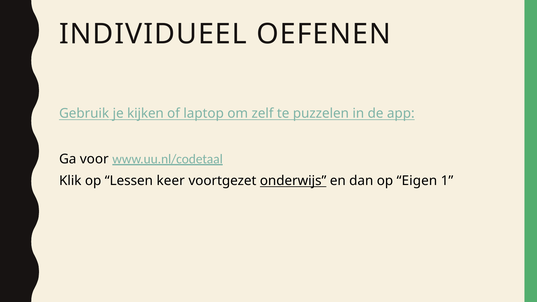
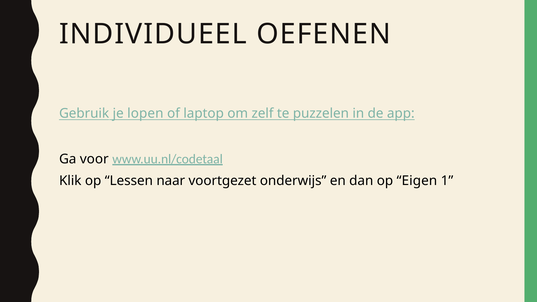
kijken: kijken -> lopen (145, 113)
keer: keer -> naar (171, 181)
onderwijs underline: present -> none (293, 181)
